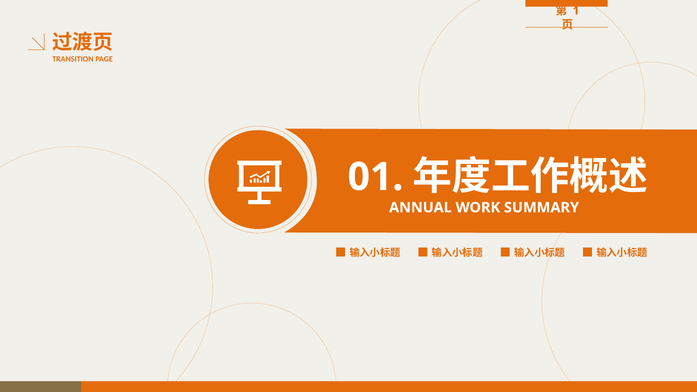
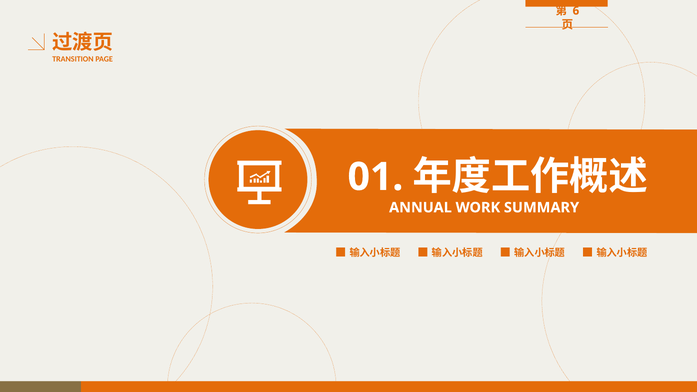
1: 1 -> 6 (576, 11)
